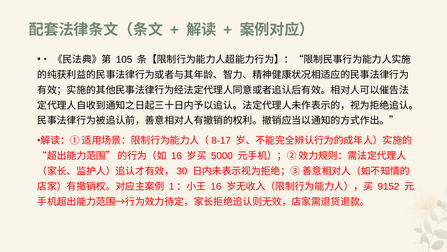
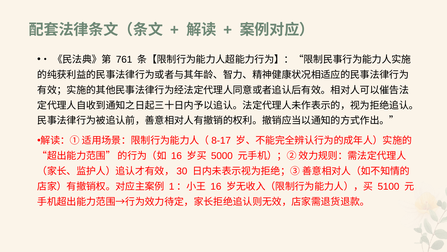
105: 105 -> 761 (124, 59)
9152: 9152 -> 5100 (388, 186)
